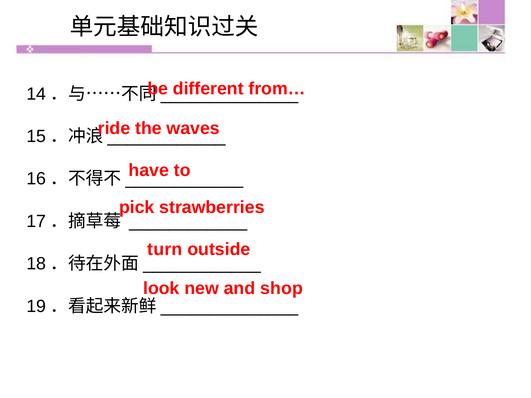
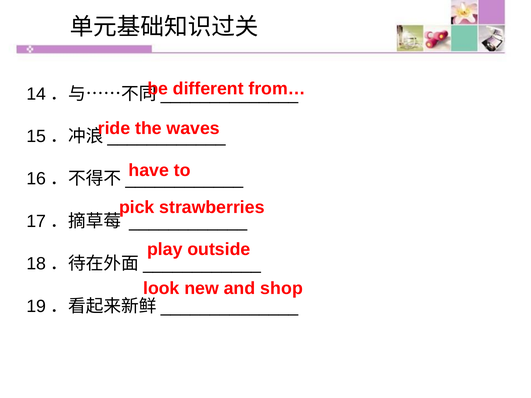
turn: turn -> play (165, 249)
